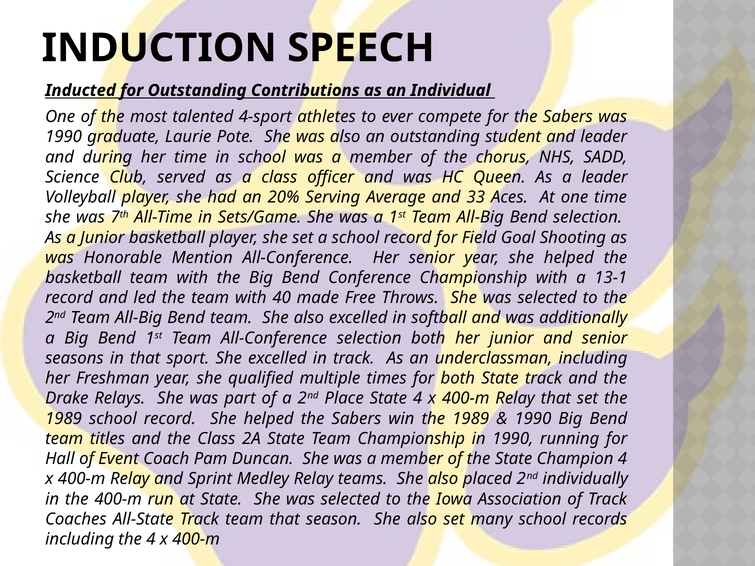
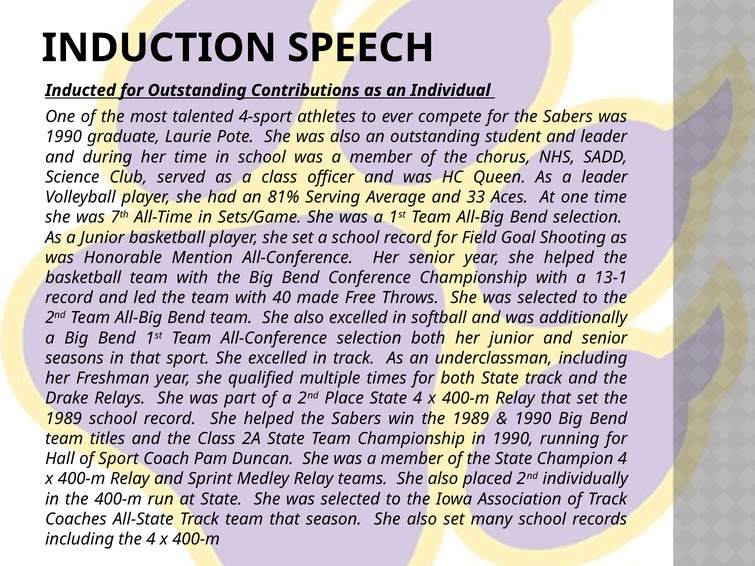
20%: 20% -> 81% (283, 197)
of Event: Event -> Sport (118, 459)
